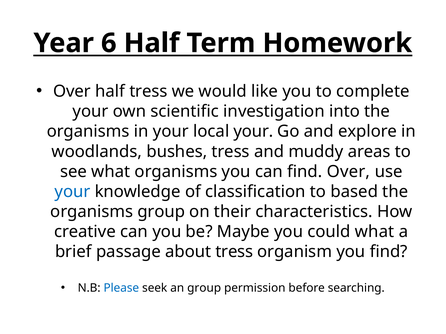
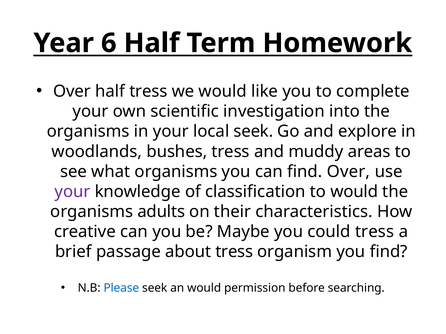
local your: your -> seek (253, 132)
your colour: blue -> purple (72, 192)
to based: based -> would (354, 192)
organisms group: group -> adults (161, 212)
could what: what -> tress (375, 232)
an group: group -> would (204, 289)
